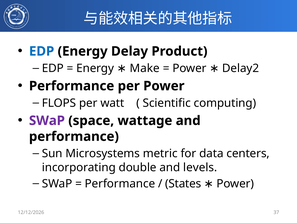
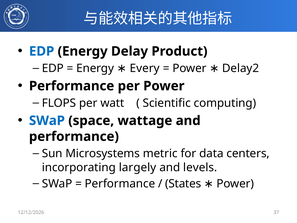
Make: Make -> Every (145, 68)
SWaP colour: purple -> blue (47, 121)
double: double -> largely (138, 167)
